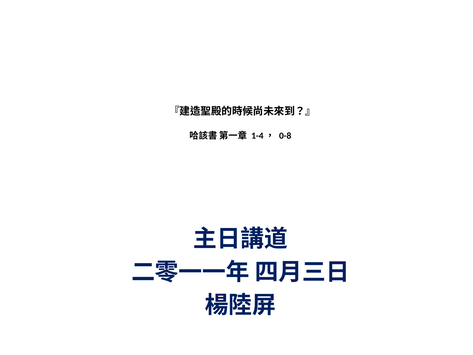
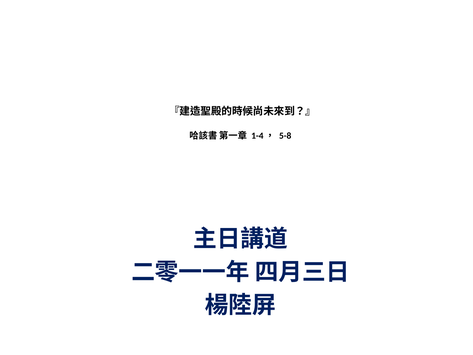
0-8: 0-8 -> 5-8 (285, 136)
